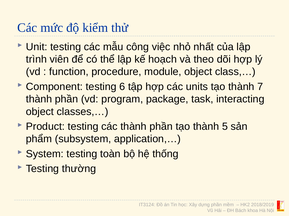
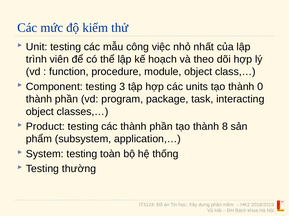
6: 6 -> 3 (122, 87)
7: 7 -> 0 (260, 87)
5: 5 -> 8 (225, 127)
